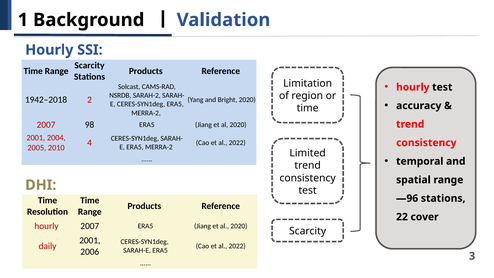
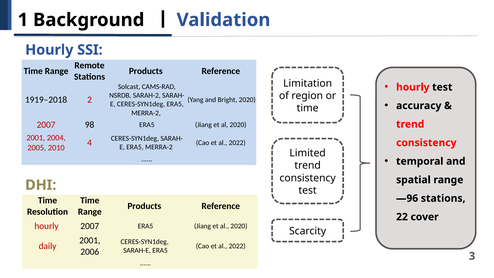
Scarcity: Scarcity -> Remote (90, 65)
1942–2018: 1942–2018 -> 1919–2018 (46, 100)
